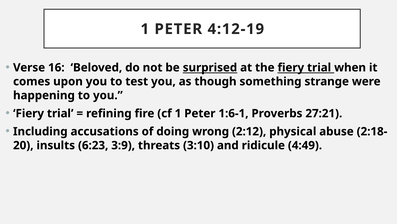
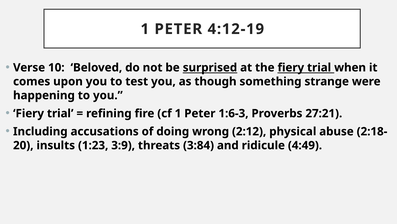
16: 16 -> 10 (56, 67)
1:6-1: 1:6-1 -> 1:6-3 (233, 113)
6:23: 6:23 -> 1:23 (93, 145)
3:10: 3:10 -> 3:84 (199, 145)
